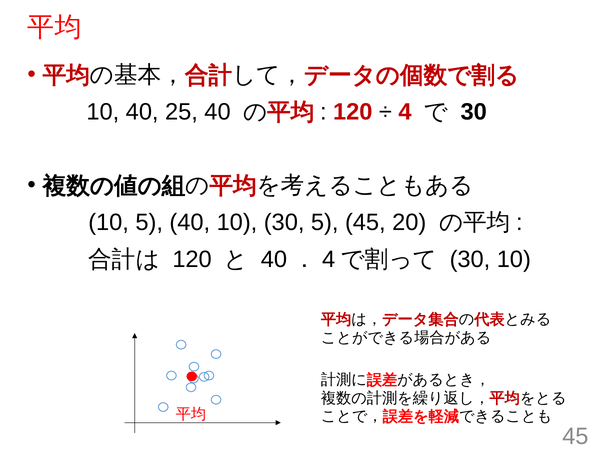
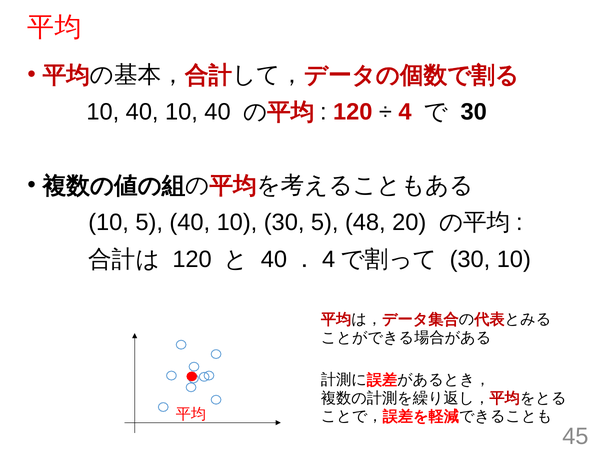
10 40 25: 25 -> 10 (181, 112)
5 45: 45 -> 48 (365, 223)
